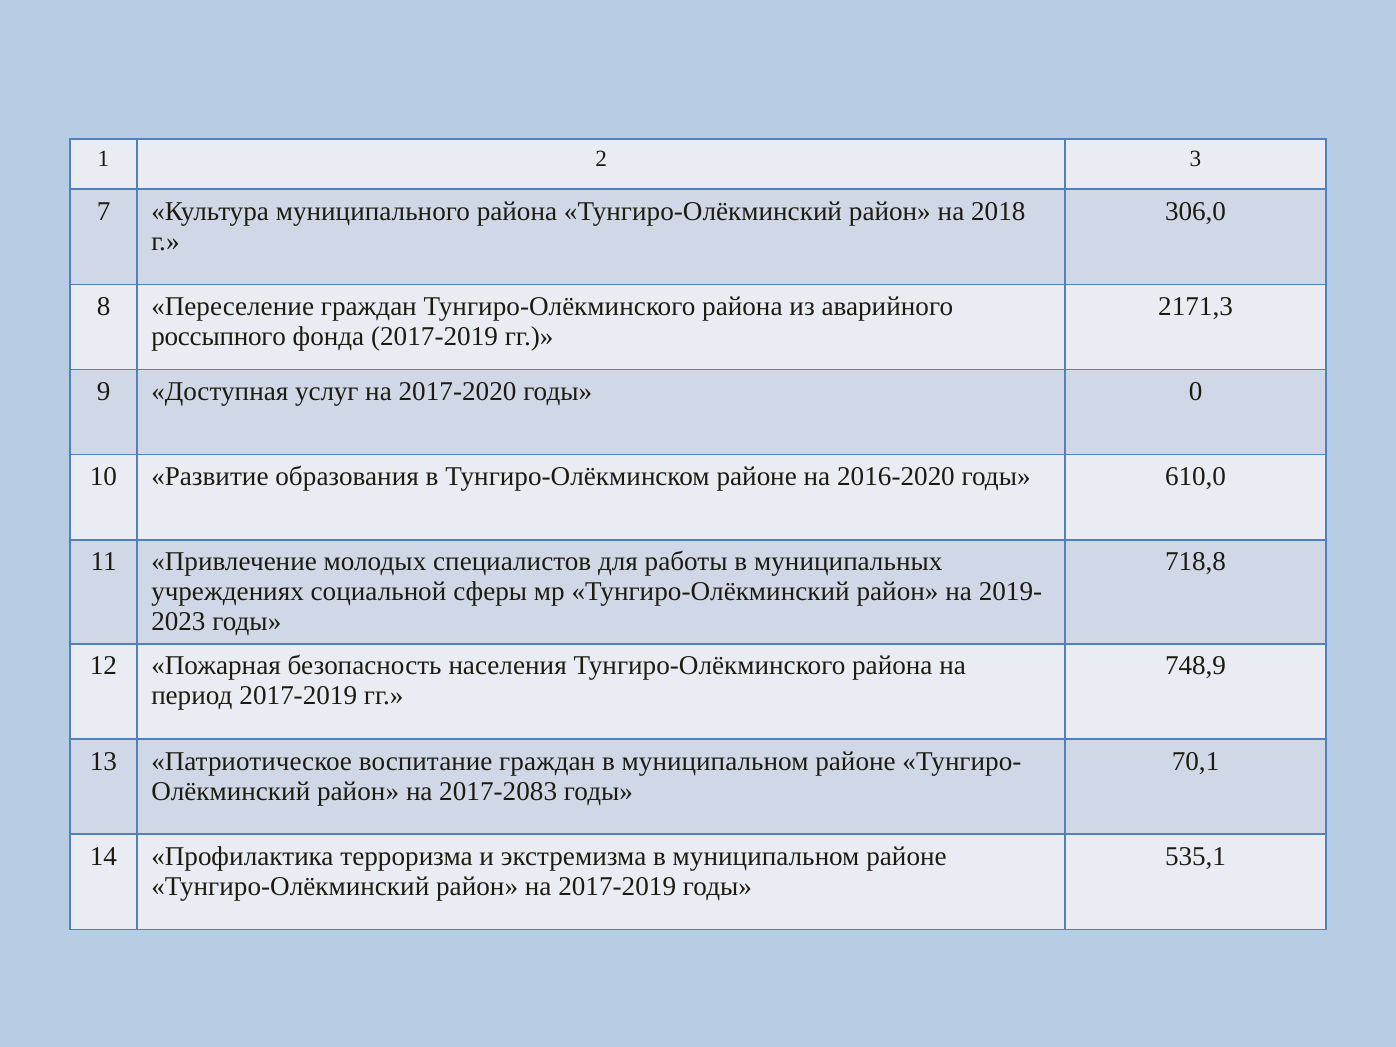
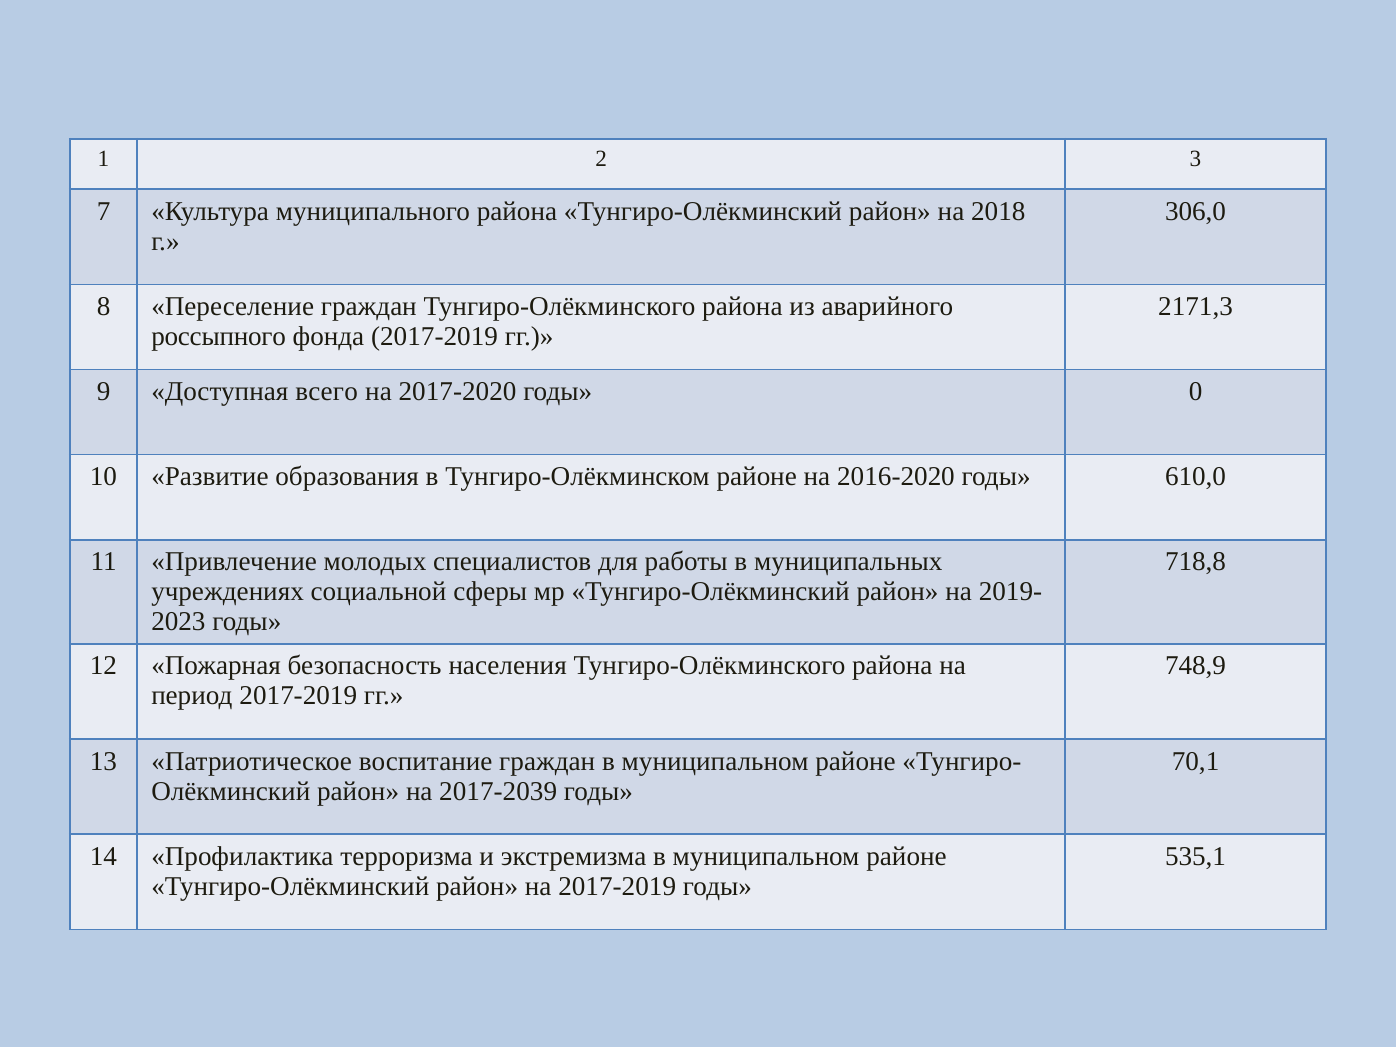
услуг: услуг -> всего (327, 392)
2017-2083: 2017-2083 -> 2017-2039 (498, 791)
